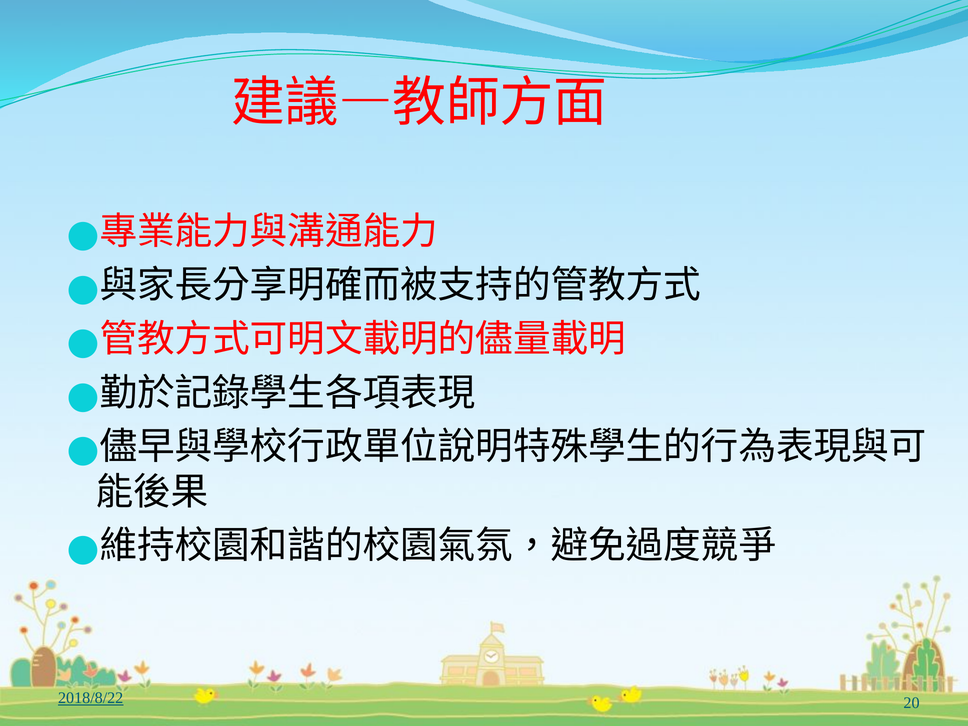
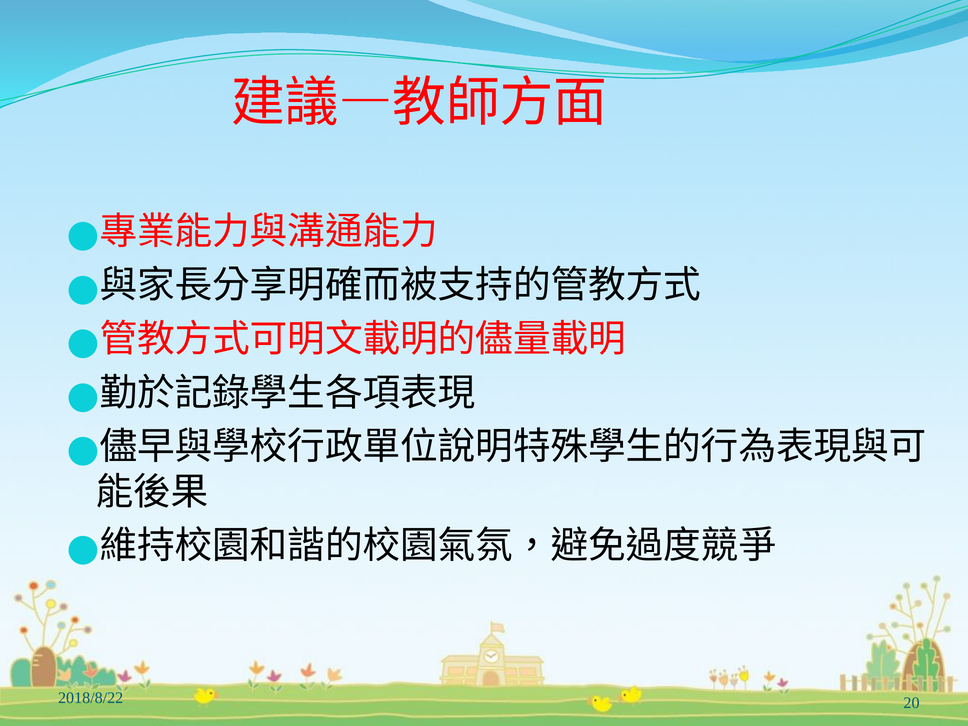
2018/8/22 underline: present -> none (91, 698)
